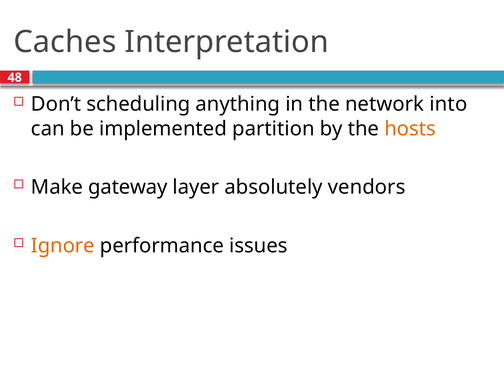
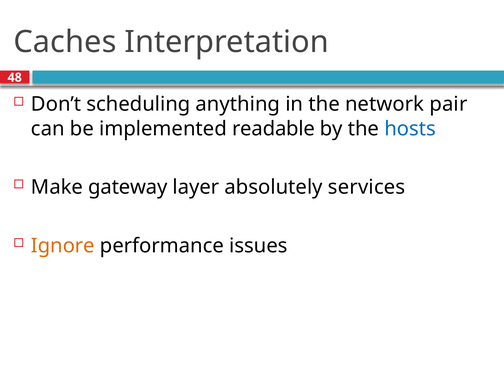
into: into -> pair (448, 104)
partition: partition -> readable (274, 129)
hosts colour: orange -> blue (410, 129)
vendors: vendors -> services (367, 187)
